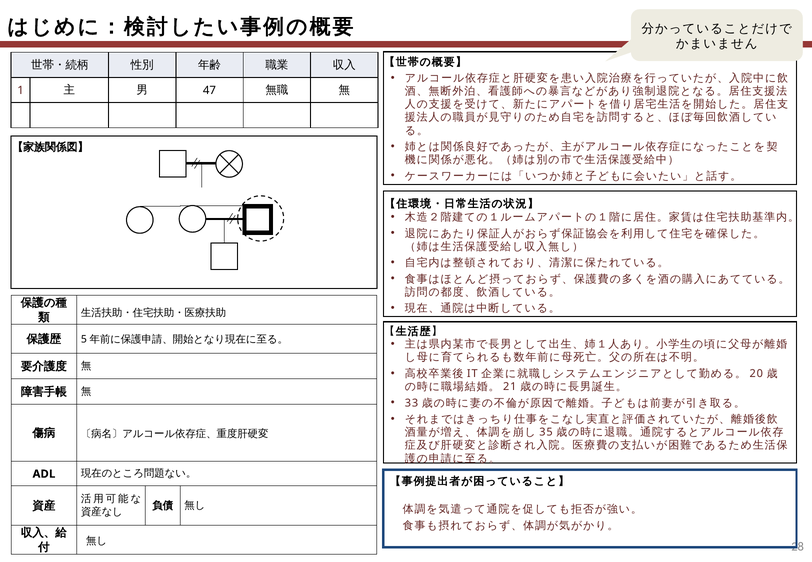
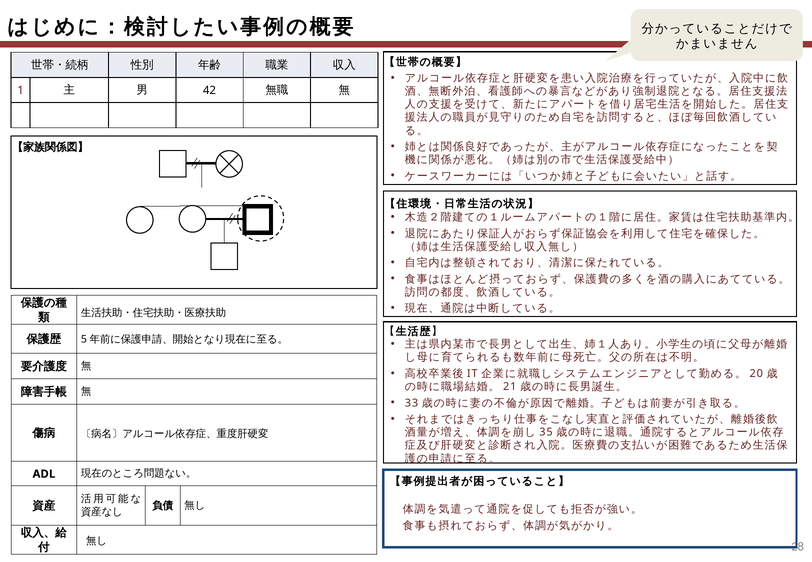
47: 47 -> 42 (209, 91)
